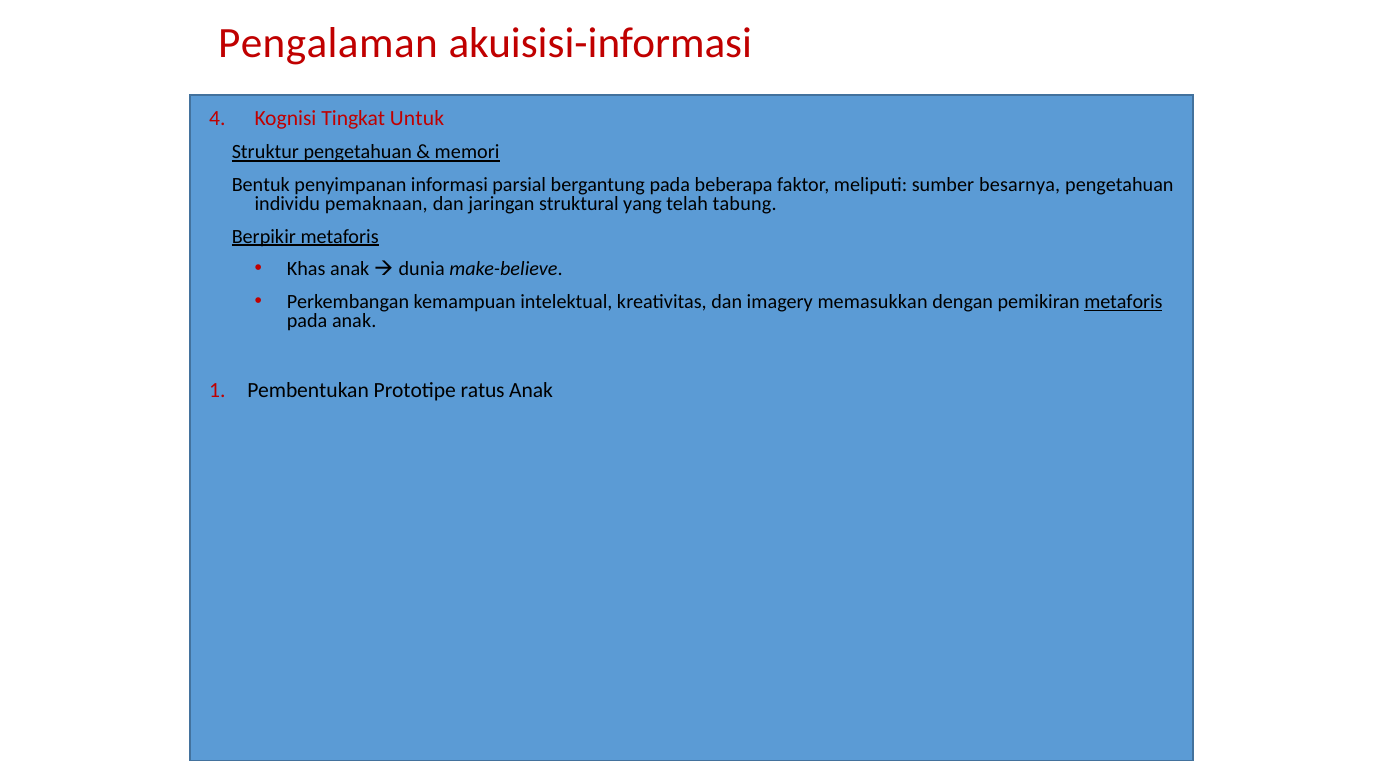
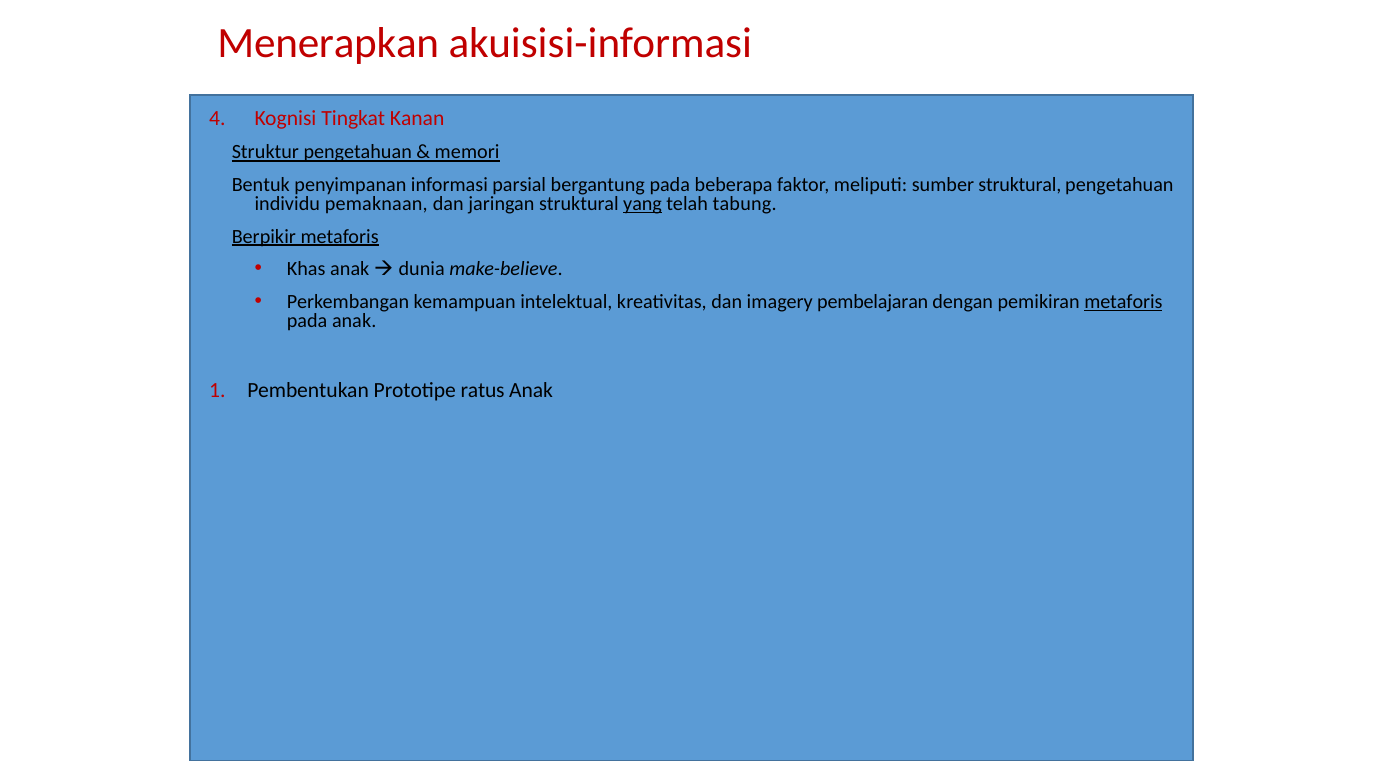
Pengalaman: Pengalaman -> Menerapkan (328, 43)
Untuk: Untuk -> Kanan (417, 119)
sumber besarnya: besarnya -> struktural (1020, 184)
yang underline: none -> present (643, 204)
memasukkan: memasukkan -> pembelajaran (873, 302)
